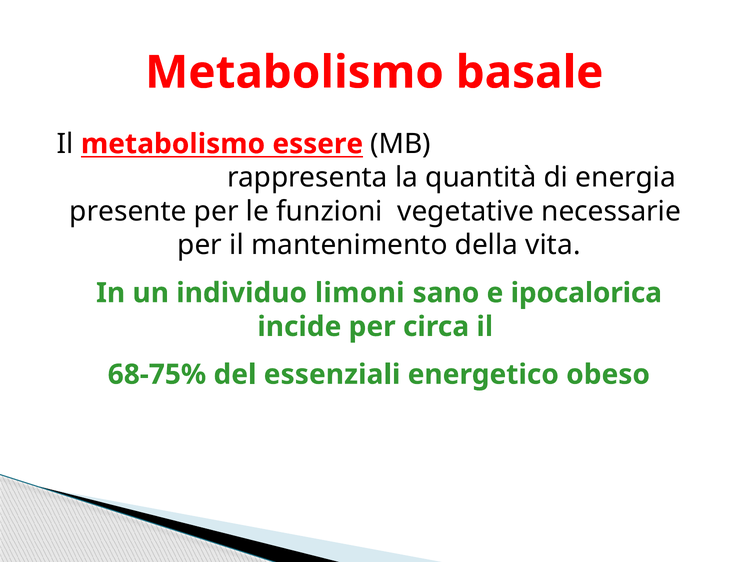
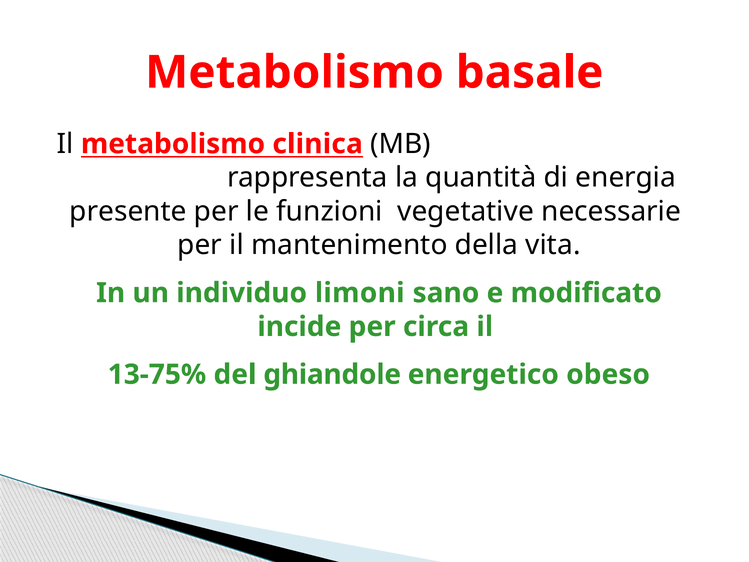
essere: essere -> clinica (318, 144)
ipocalorica: ipocalorica -> modificato (586, 293)
68-75%: 68-75% -> 13-75% (157, 374)
essenziali: essenziali -> ghiandole (332, 374)
